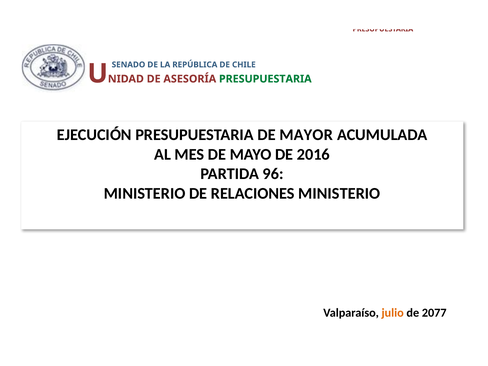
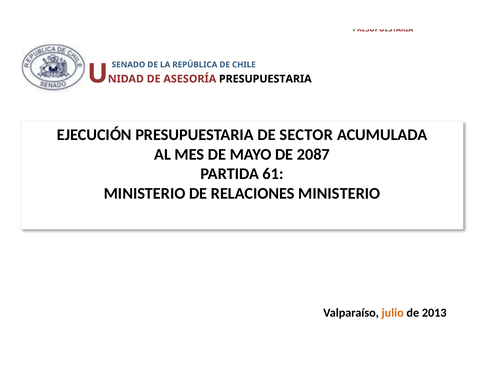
PRESUPUESTARIA colour: green -> black (265, 79)
MAYOR: MAYOR -> SECTOR (306, 135)
2016: 2016 -> 2087 (313, 154)
96: 96 -> 61 (273, 174)
2077: 2077 -> 2013 (434, 313)
